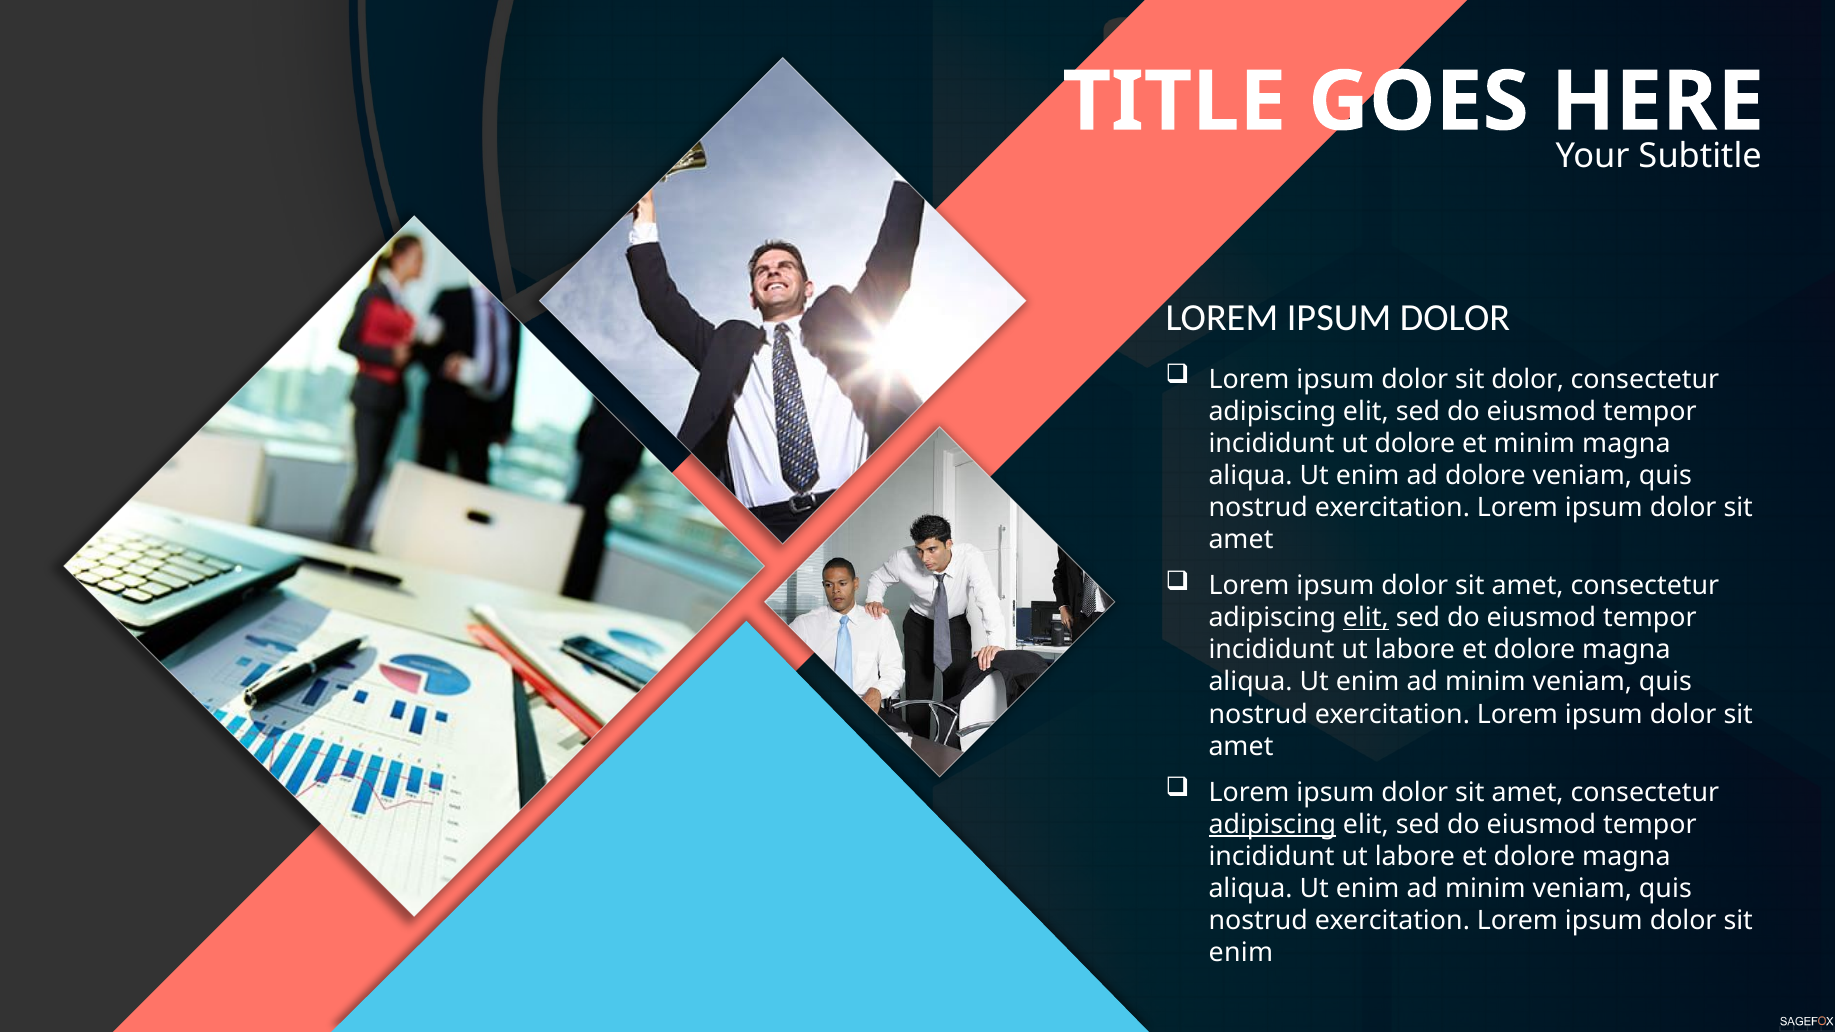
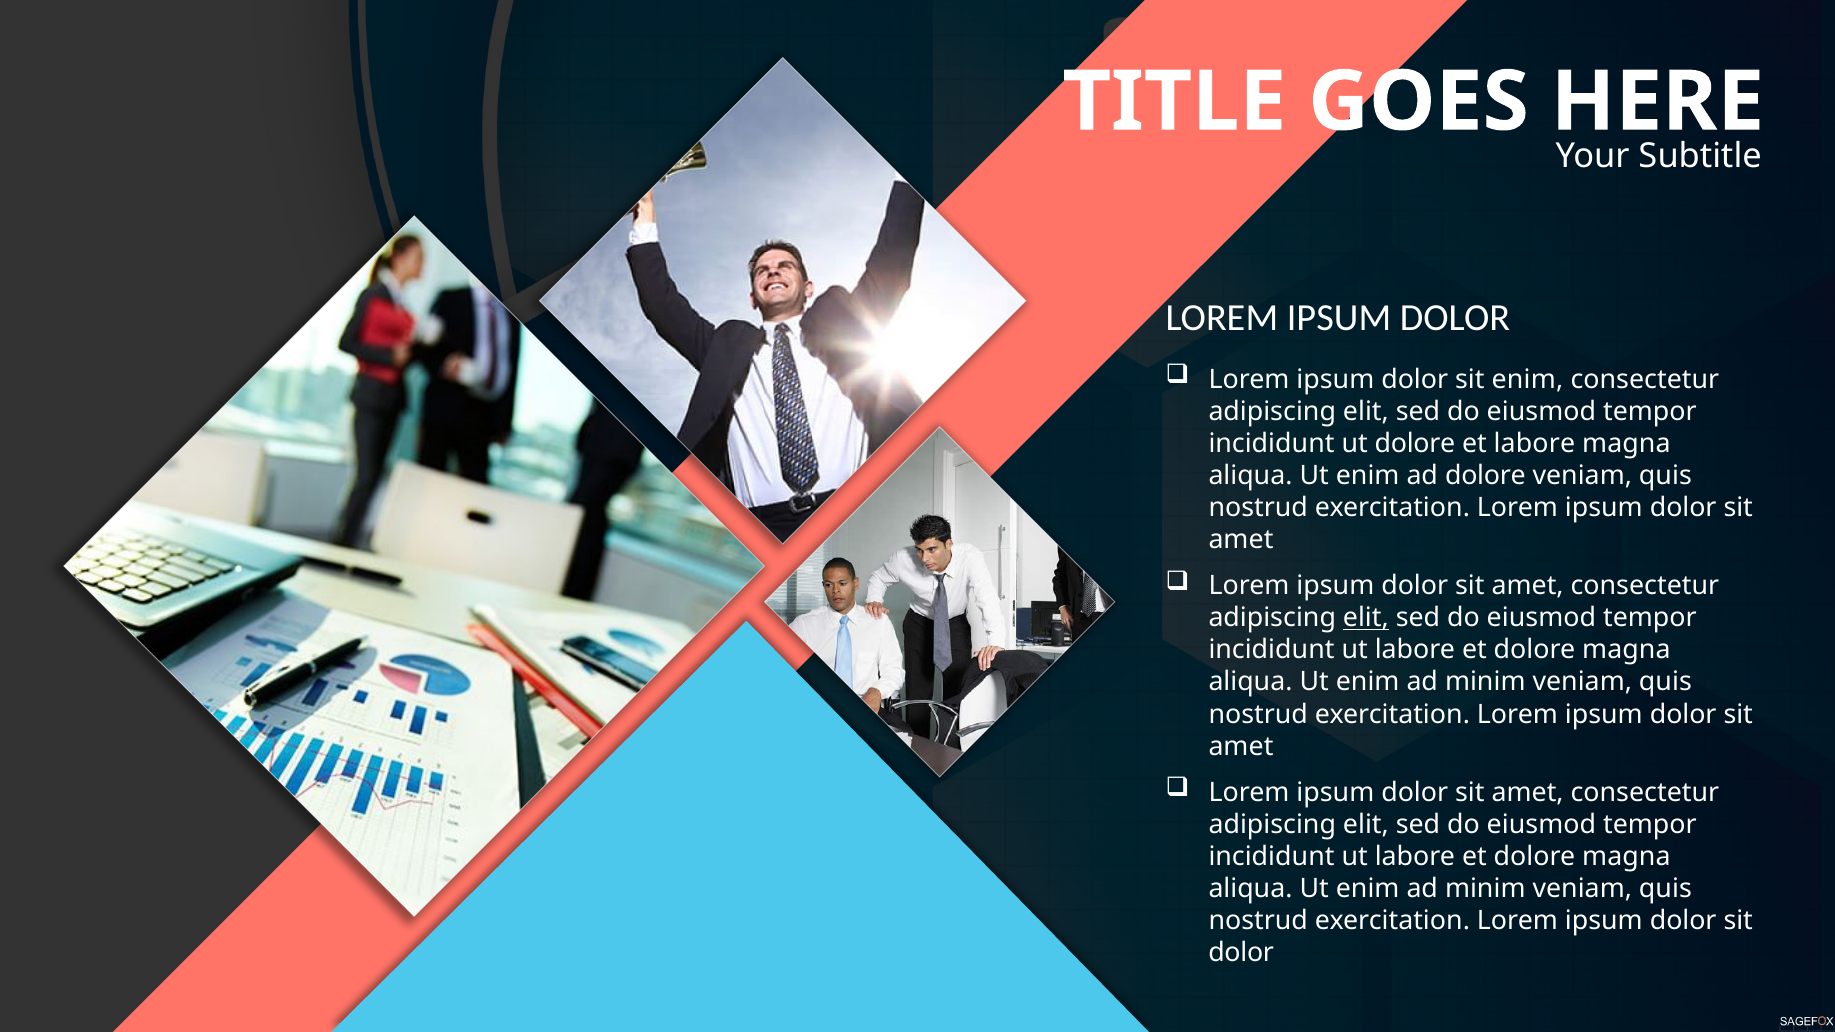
sit dolor: dolor -> enim (1527, 379)
et minim: minim -> labore (1534, 444)
adipiscing underline: present -> none (1272, 825)
enim: enim -> dolor (1241, 953)
